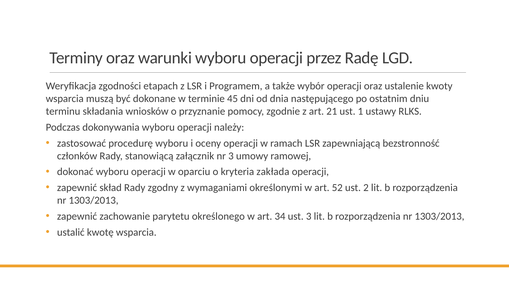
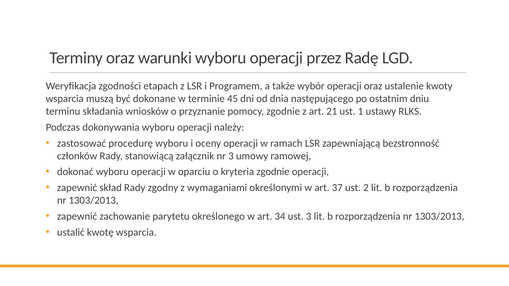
kryteria zakłada: zakłada -> zgodnie (273, 172)
52: 52 -> 37 (337, 188)
